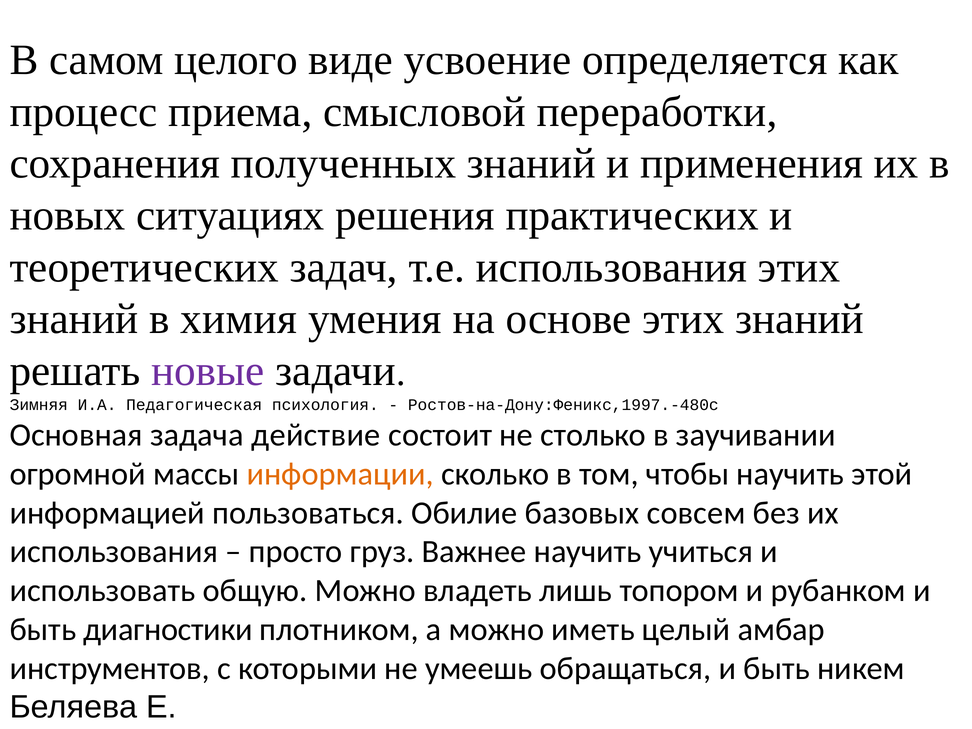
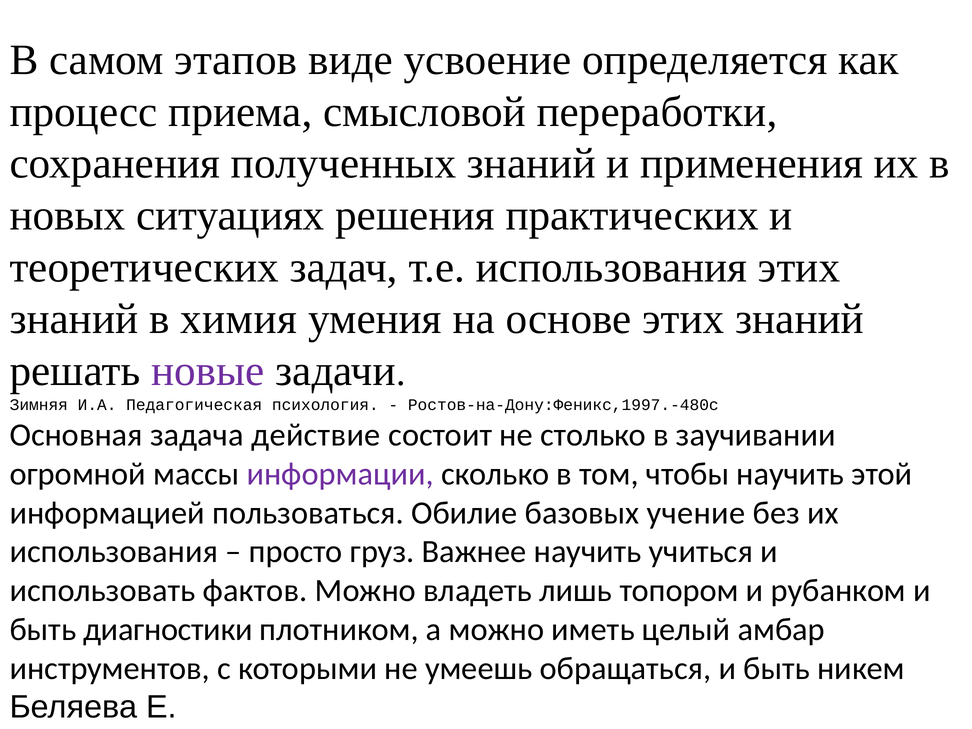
целого: целого -> этапов (236, 60)
информации colour: orange -> purple (340, 474)
совсем: совсем -> учение (696, 513)
общую: общую -> фактов (255, 591)
